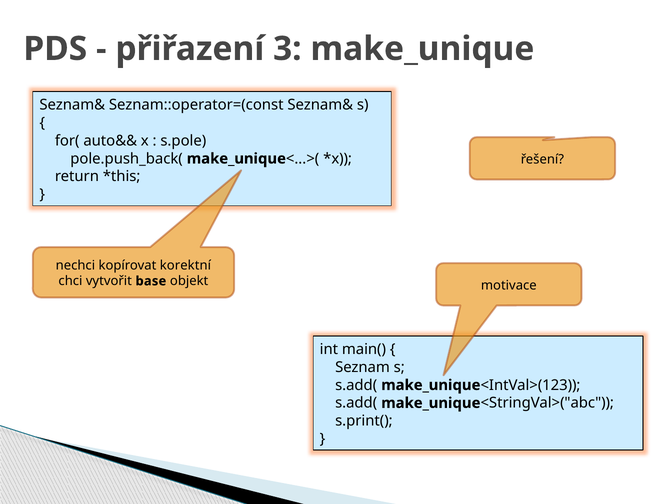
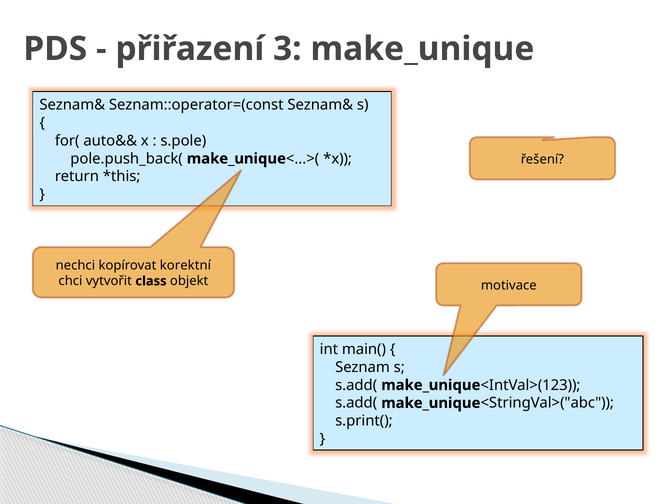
base: base -> class (151, 281)
